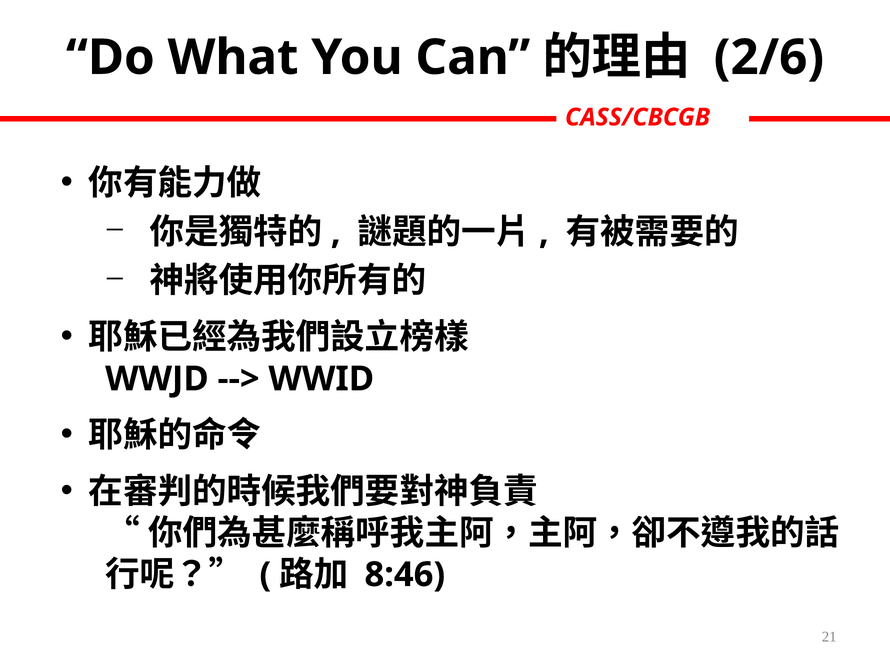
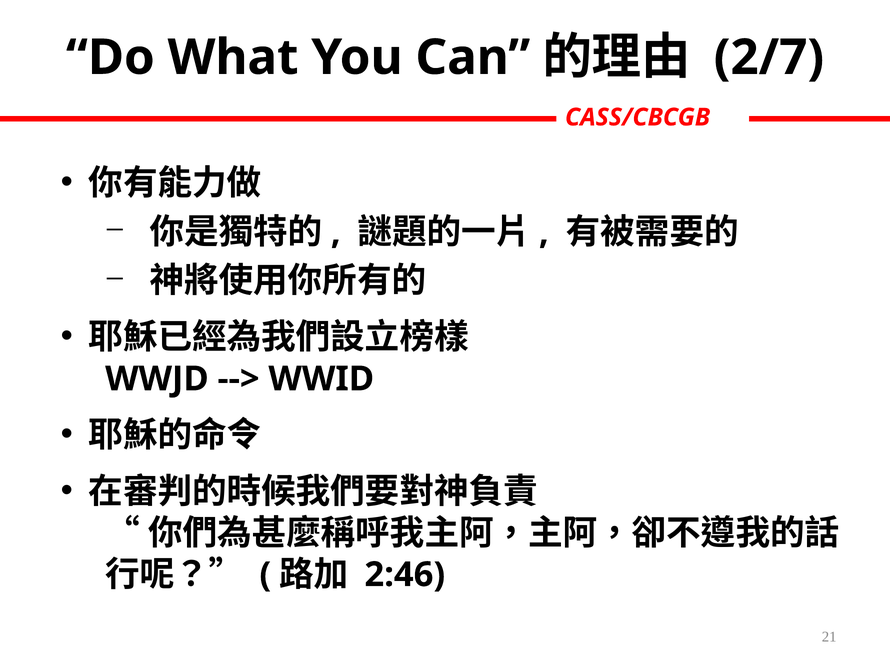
2/6: 2/6 -> 2/7 (769, 58)
8:46: 8:46 -> 2:46 (405, 575)
